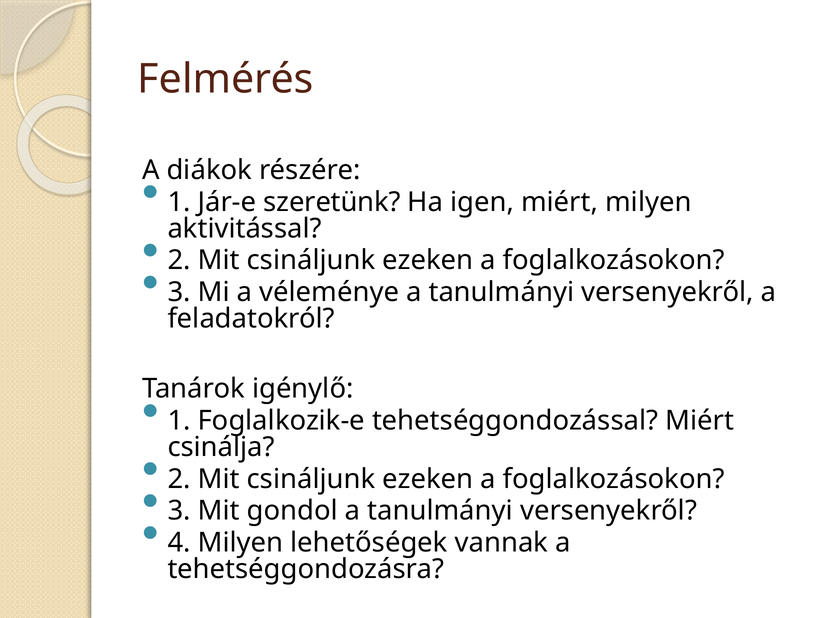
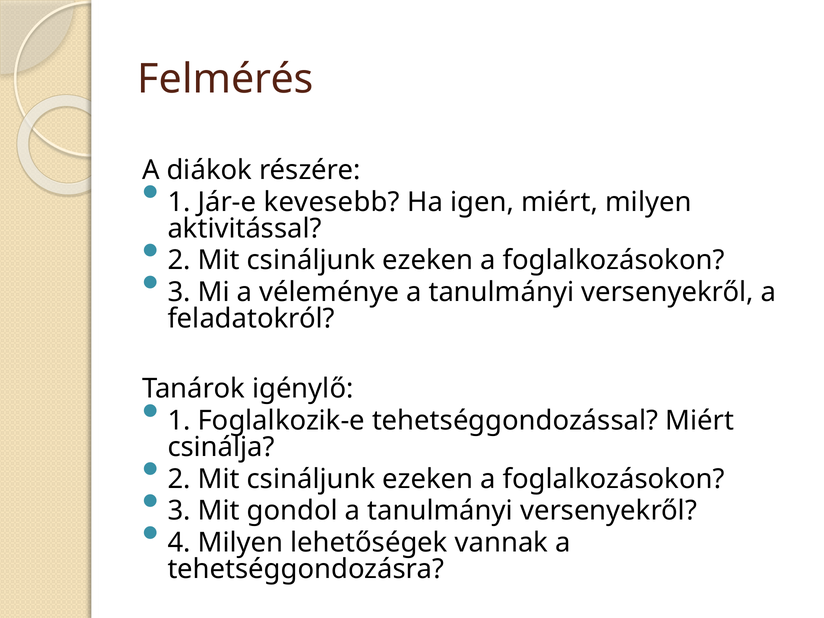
szeretünk: szeretünk -> kevesebb (332, 202)
